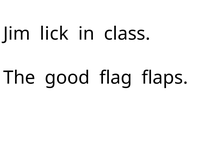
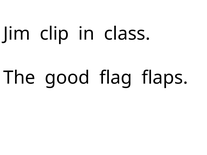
lick: lick -> clip (54, 34)
